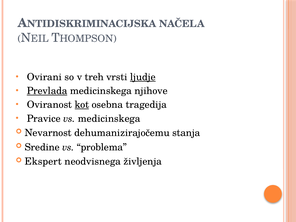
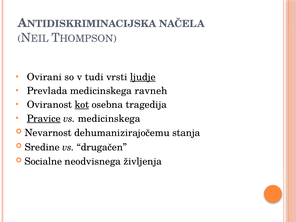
treh: treh -> tudi (94, 77)
Prevlada underline: present -> none (47, 91)
njihove: njihove -> ravneh (151, 91)
Pravice underline: none -> present (44, 119)
problema: problema -> drugačen (102, 147)
Ekspert: Ekspert -> Socialne (43, 161)
